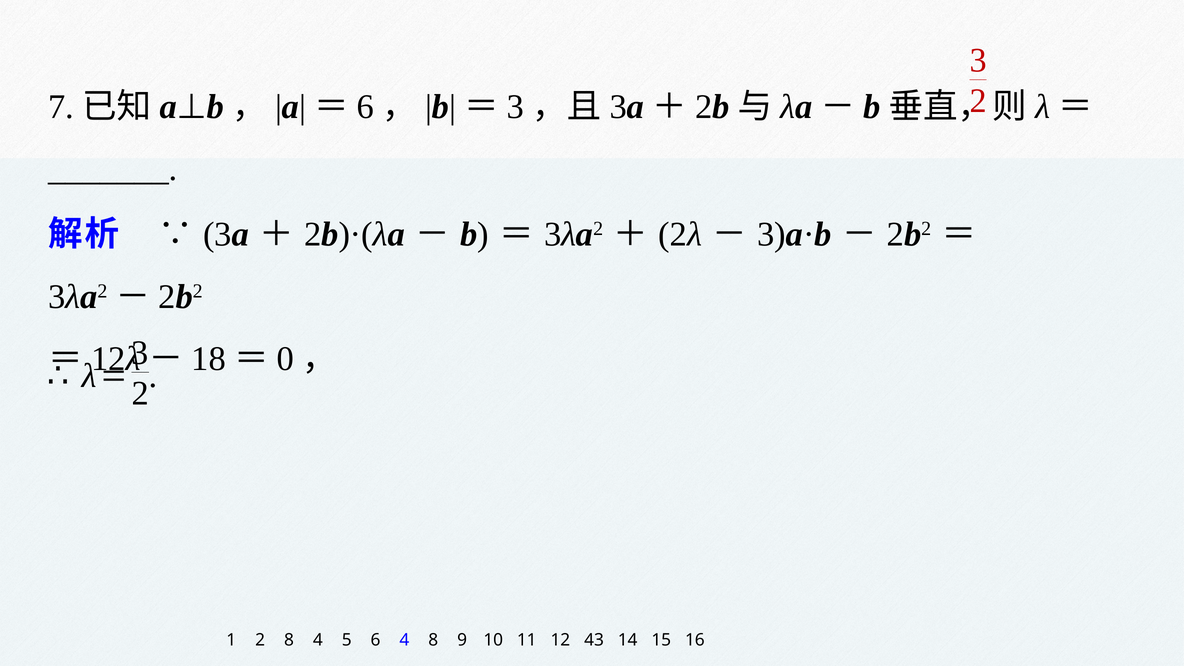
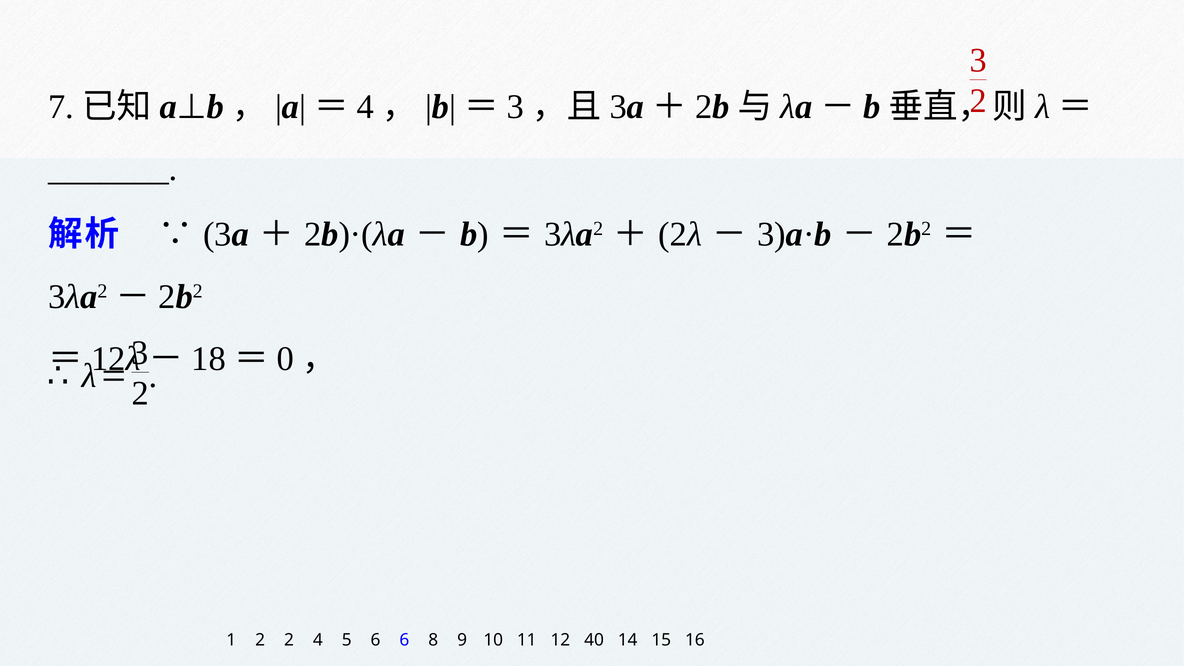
6: 6 -> 4 (366, 107)
2 8: 8 -> 2 (289, 640)
6 4: 4 -> 6 (404, 640)
43: 43 -> 40 (594, 640)
